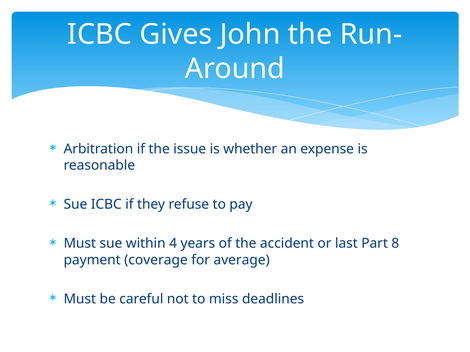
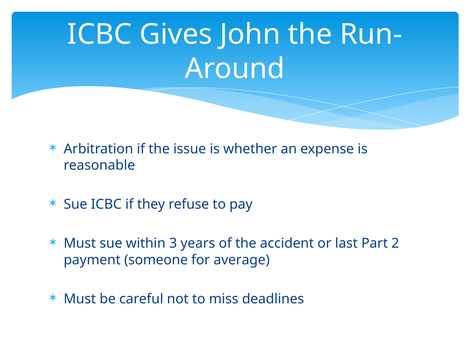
4: 4 -> 3 (173, 244)
8: 8 -> 2 (395, 244)
coverage: coverage -> someone (156, 260)
